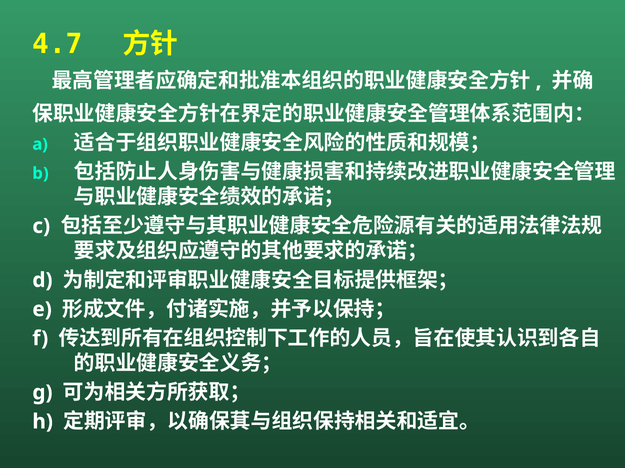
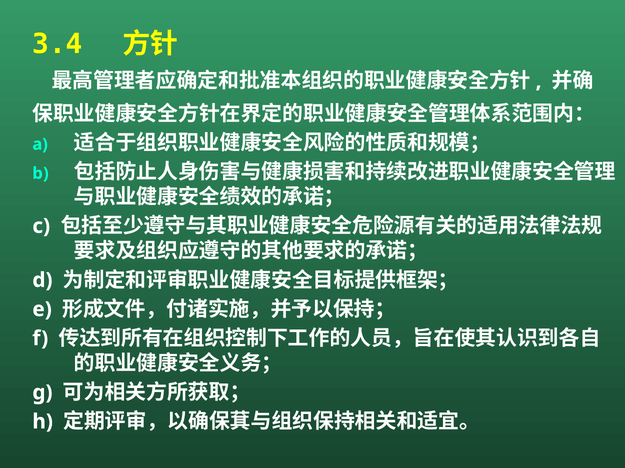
4.7: 4.7 -> 3.4 (57, 44)
